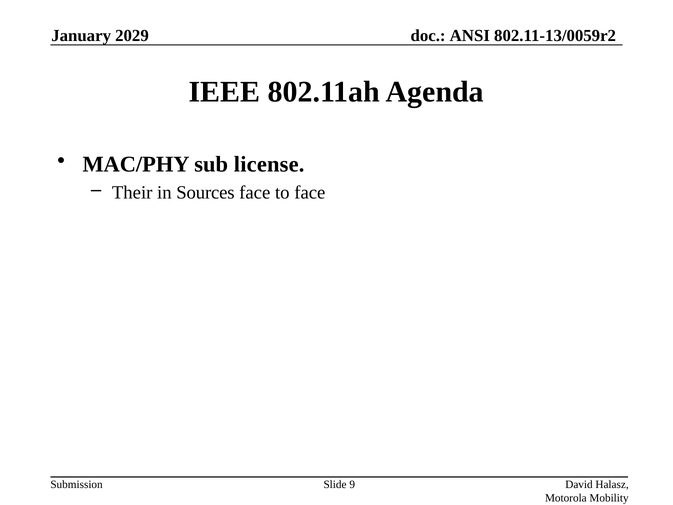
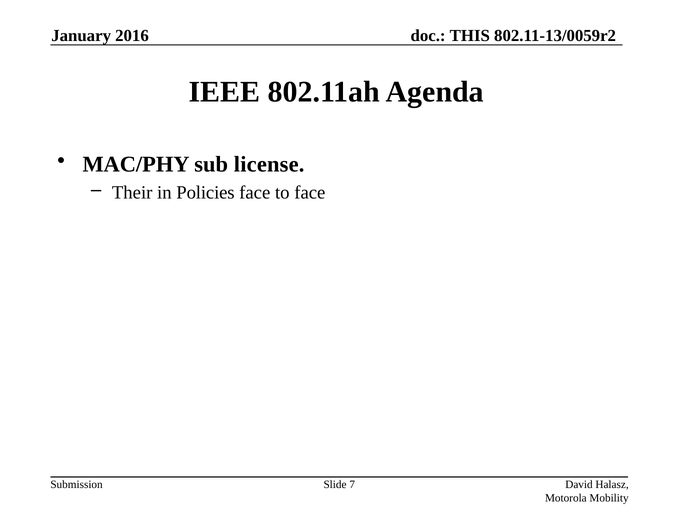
2029: 2029 -> 2016 (132, 36)
ANSI: ANSI -> THIS (470, 36)
Sources: Sources -> Policies (205, 192)
9: 9 -> 7 (352, 484)
